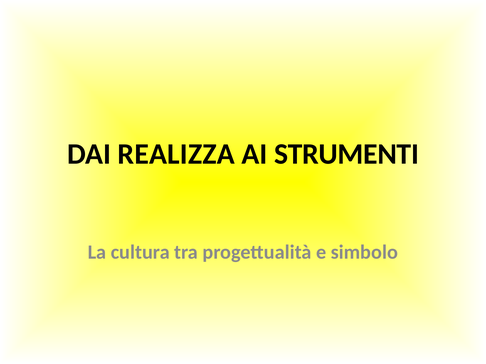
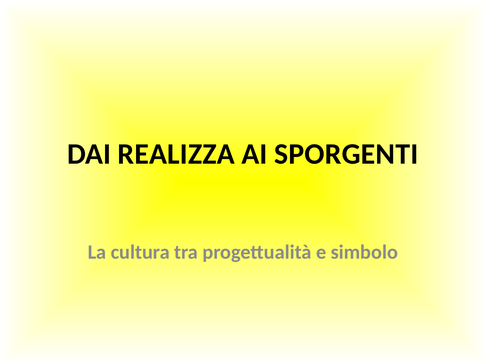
STRUMENTI: STRUMENTI -> SPORGENTI (346, 154)
